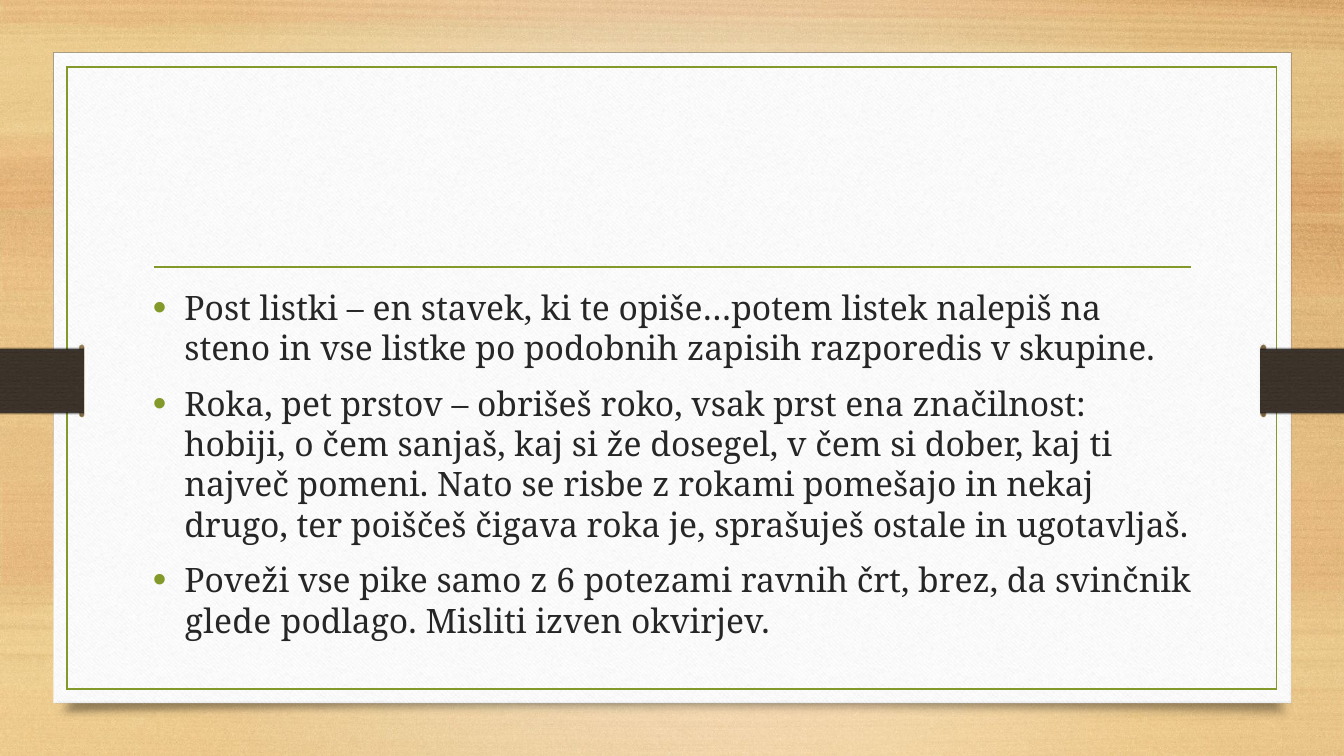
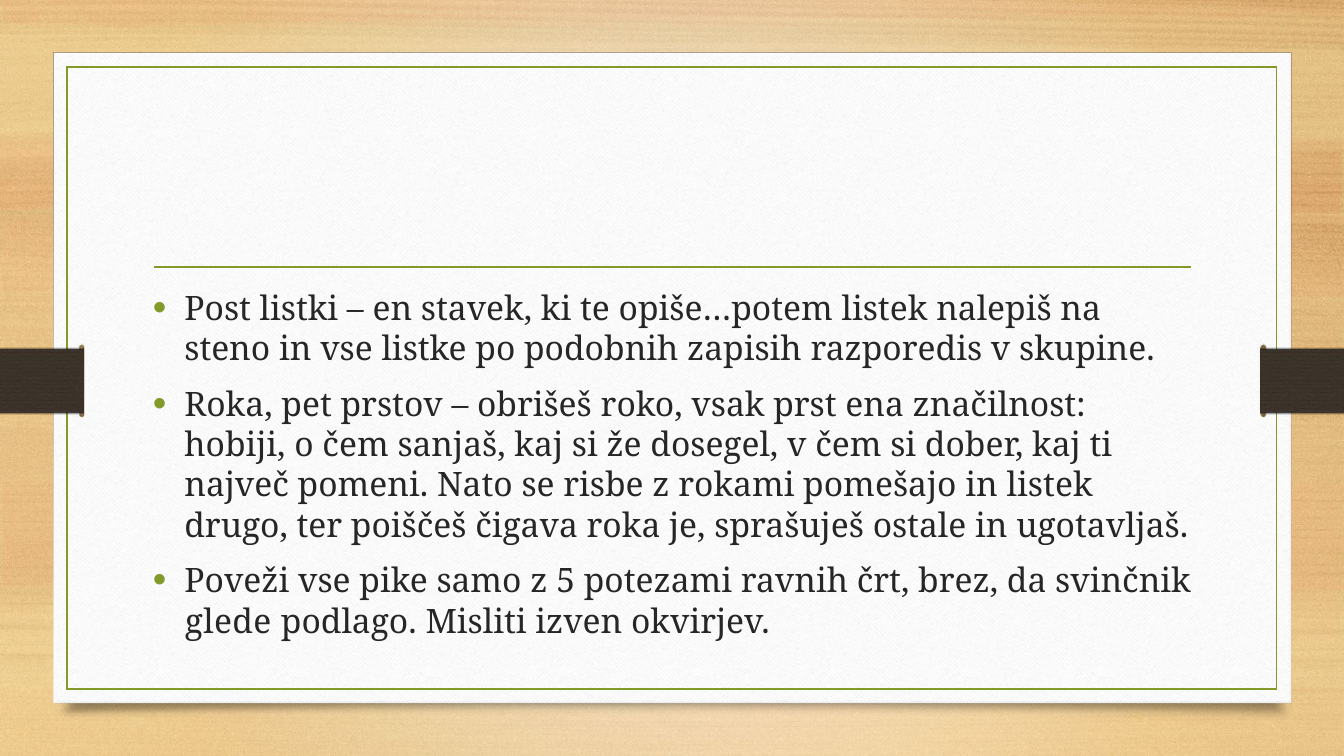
in nekaj: nekaj -> listek (1050, 486)
6: 6 -> 5 (566, 582)
